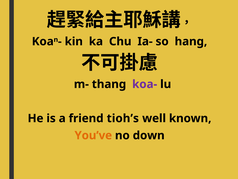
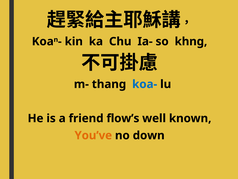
hang: hang -> khng (191, 41)
koa- colour: purple -> blue (145, 84)
tioh’s: tioh’s -> flow’s (123, 118)
